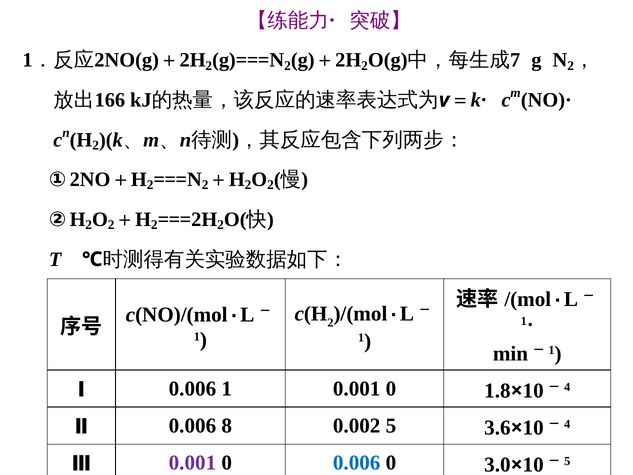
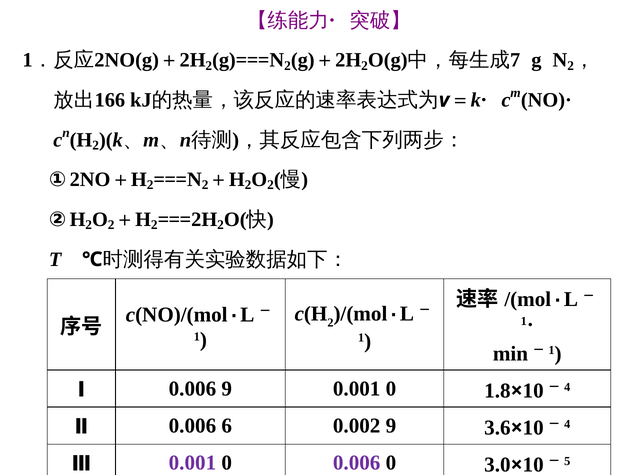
0.006 1: 1 -> 9 (227, 388)
8: 8 -> 6 (227, 426)
0.002 5: 5 -> 9 (391, 426)
0.006 colour: blue -> purple (357, 463)
